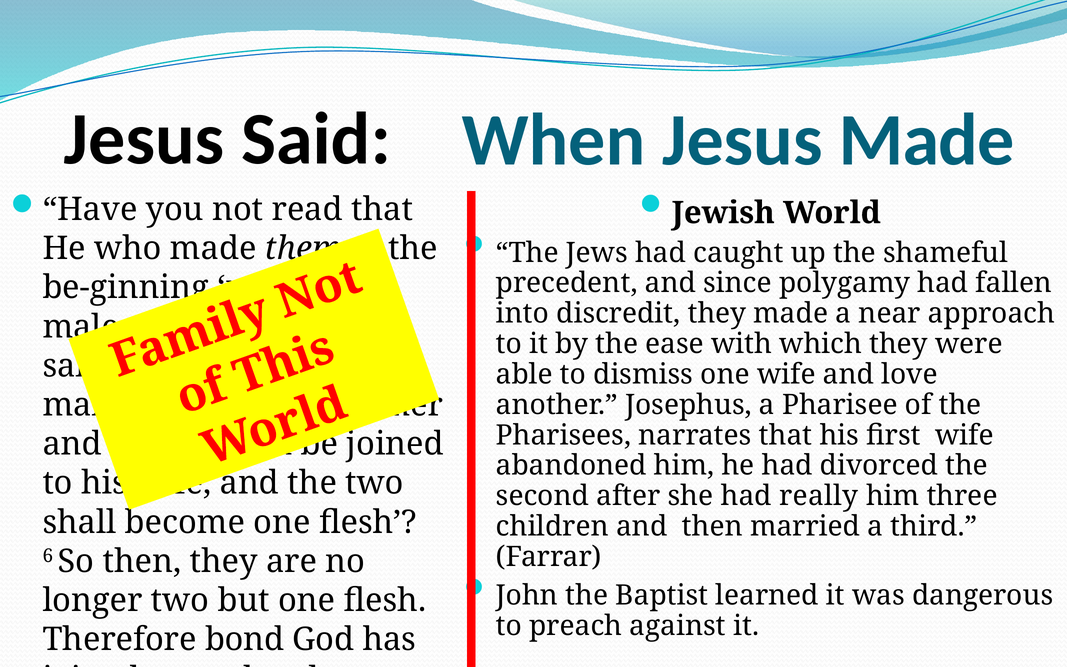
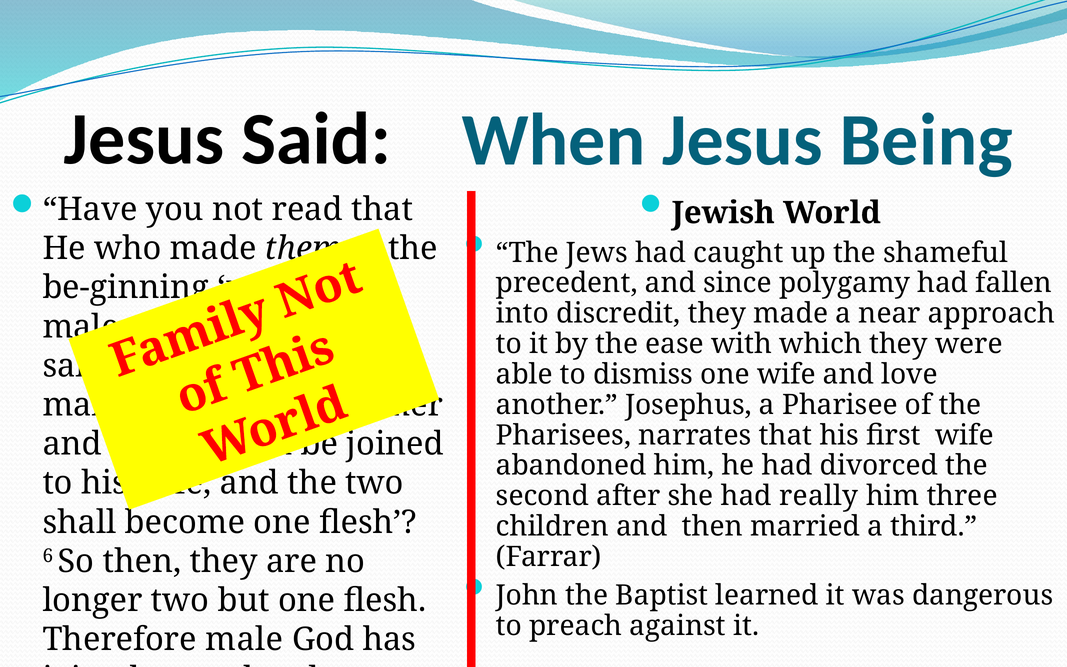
Jesus Made: Made -> Being (926, 140)
Therefore bond: bond -> male (244, 640)
